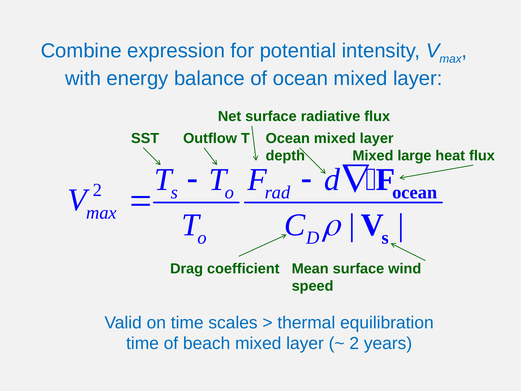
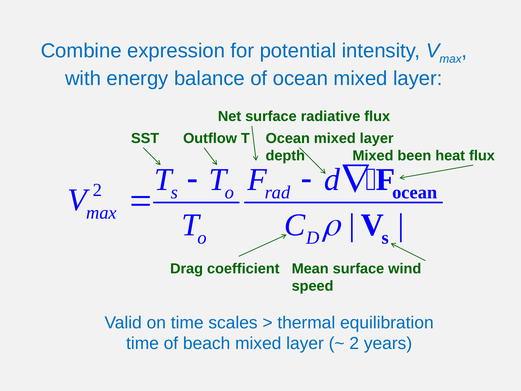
large: large -> been (414, 156)
